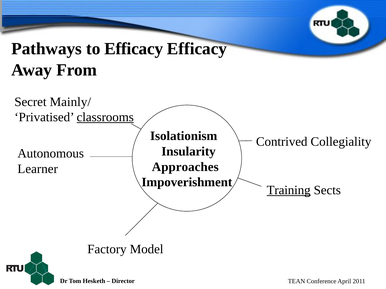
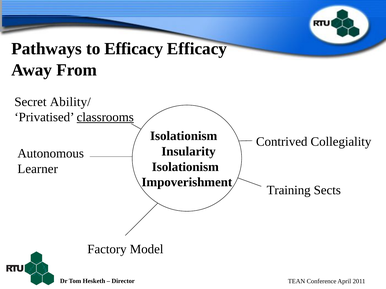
Mainly/: Mainly/ -> Ability/ (70, 102)
Approaches: Approaches -> Isolationism (185, 167)
Training underline: present -> none (289, 190)
